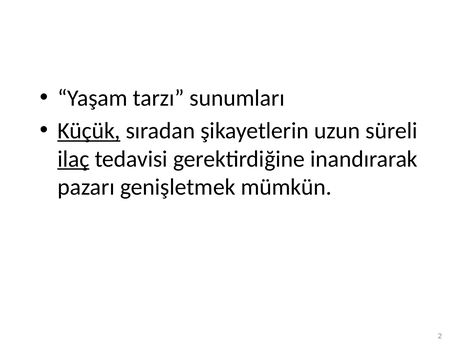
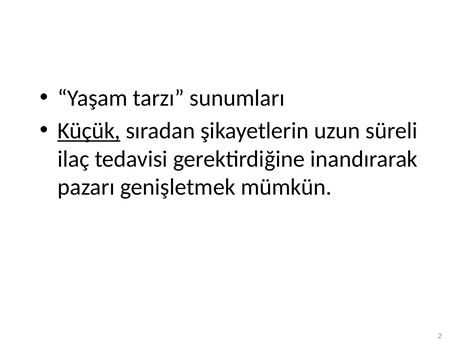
ilaç underline: present -> none (73, 159)
